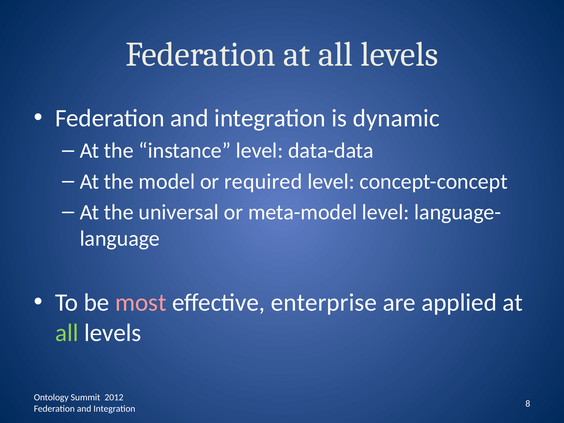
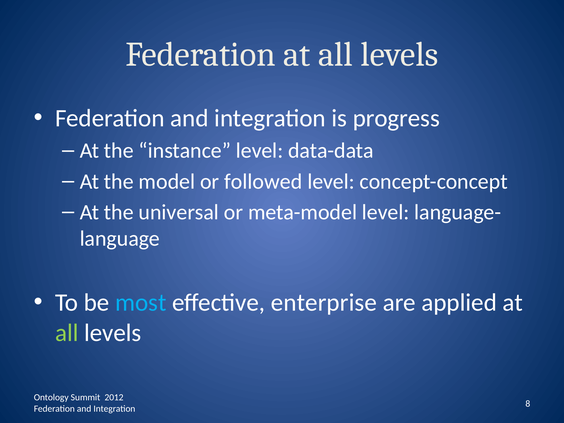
dynamic: dynamic -> progress (396, 118)
required: required -> followed (263, 181)
most colour: pink -> light blue (141, 303)
